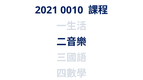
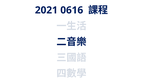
0010: 0010 -> 0616 (72, 10)
